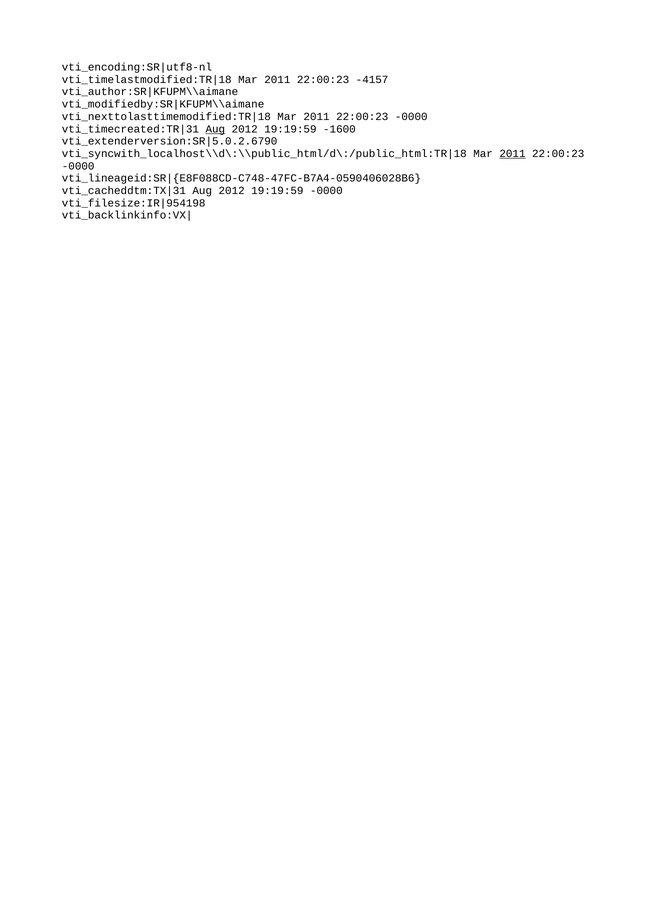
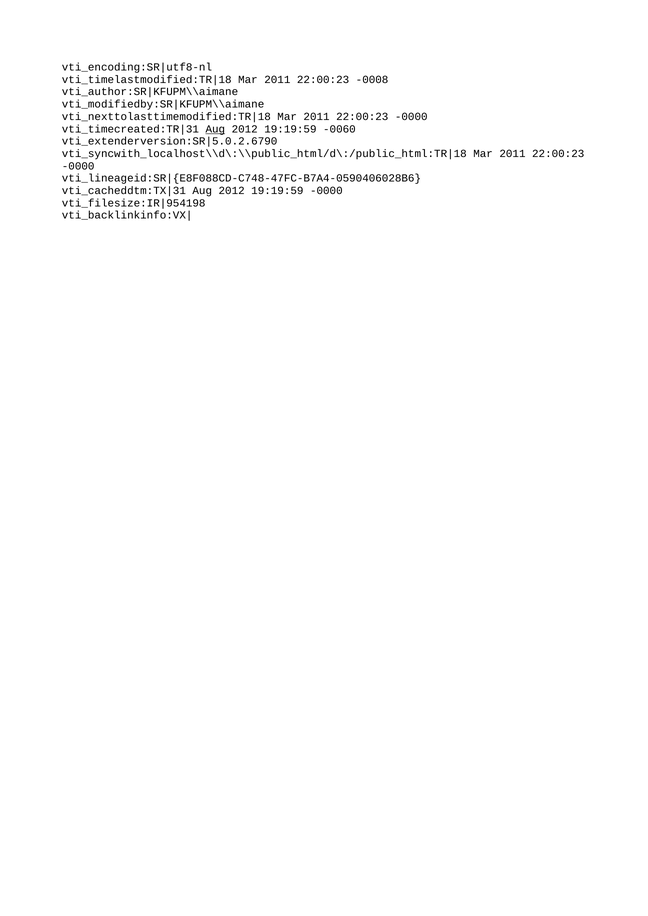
-4157: -4157 -> -0008 (372, 80)
-1600: -1600 -> -0060 (339, 129)
2011 underline: present -> none (512, 154)
